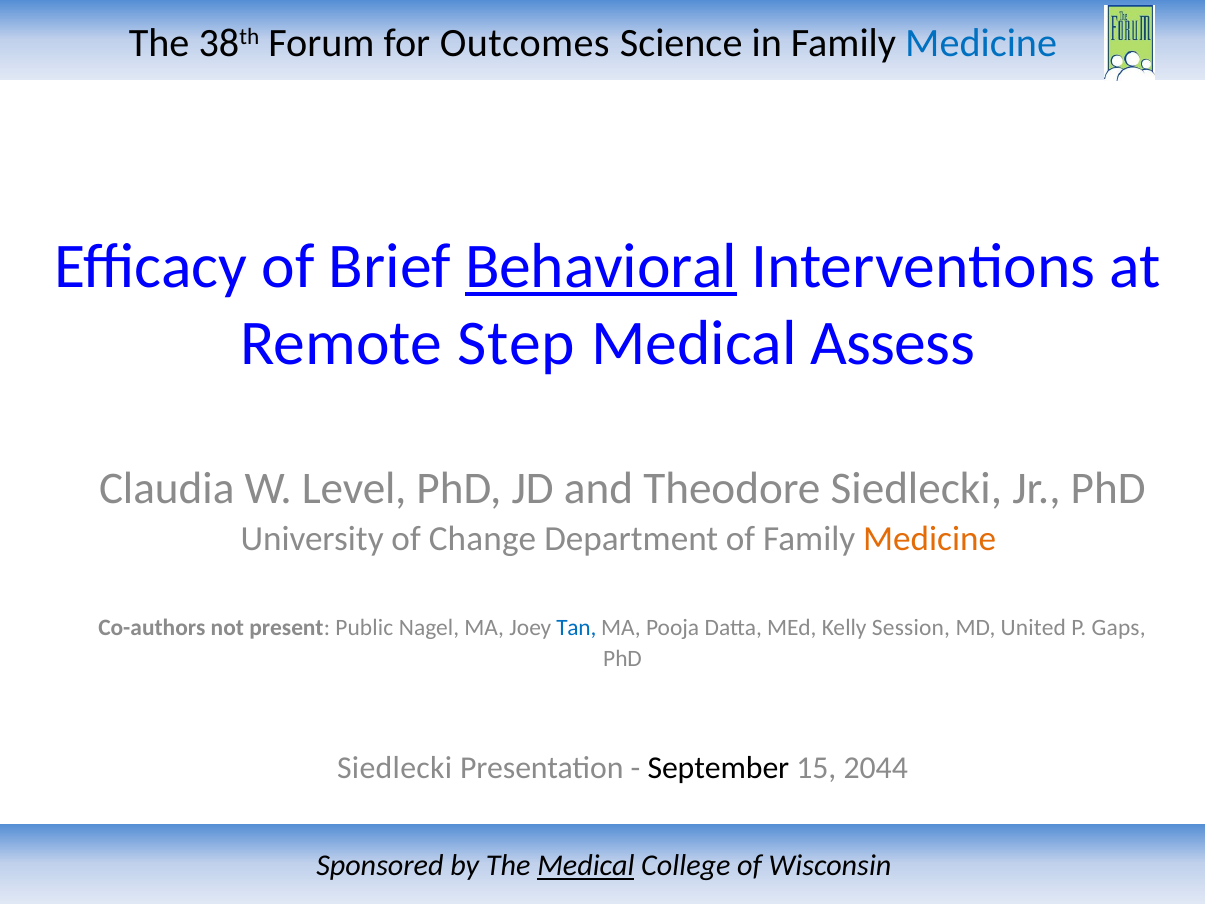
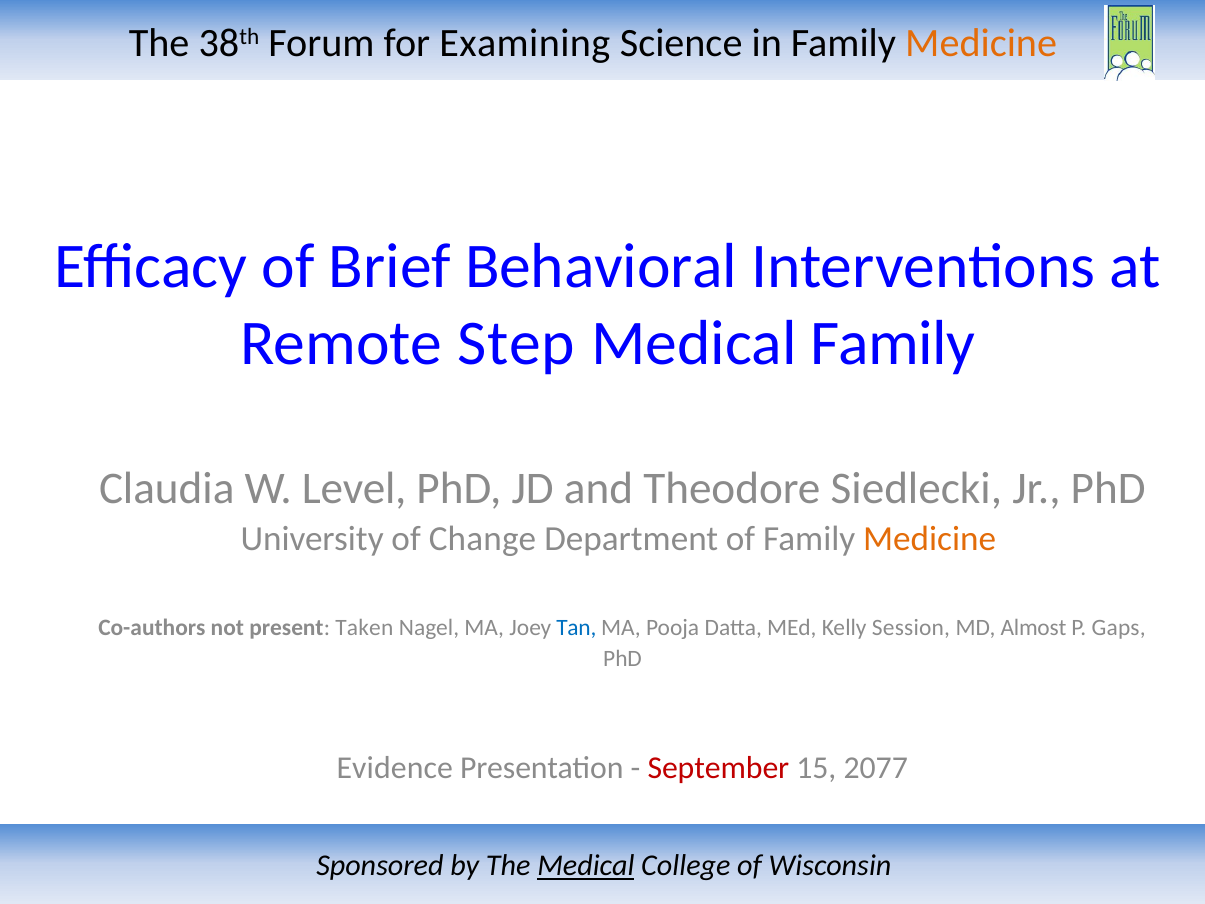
Outcomes: Outcomes -> Examining (525, 43)
Medicine colour: blue -> orange (981, 43)
Behavioral underline: present -> none (601, 266)
Medical Assess: Assess -> Family (893, 344)
Public: Public -> Taken (364, 628)
United: United -> Almost (1033, 628)
Siedlecki: Siedlecki -> Evidence (395, 768)
September colour: black -> red (718, 768)
2044: 2044 -> 2077 (876, 768)
